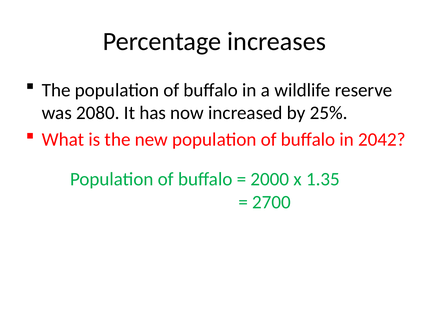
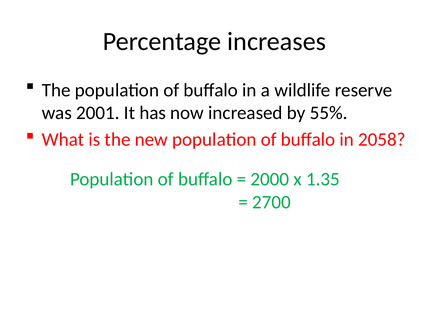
2080: 2080 -> 2001 (98, 113)
25%: 25% -> 55% (329, 113)
2042: 2042 -> 2058 (382, 140)
